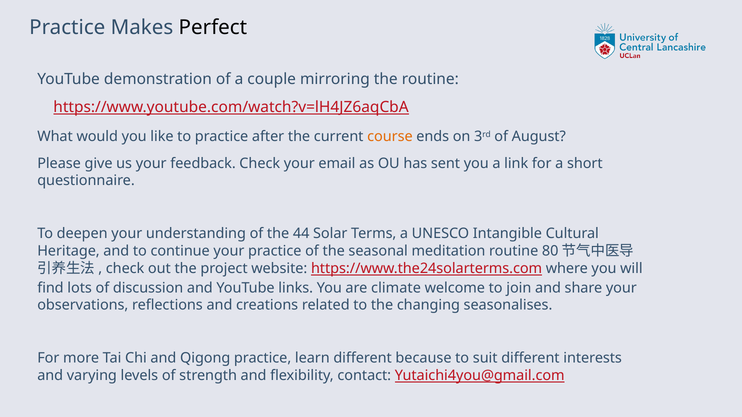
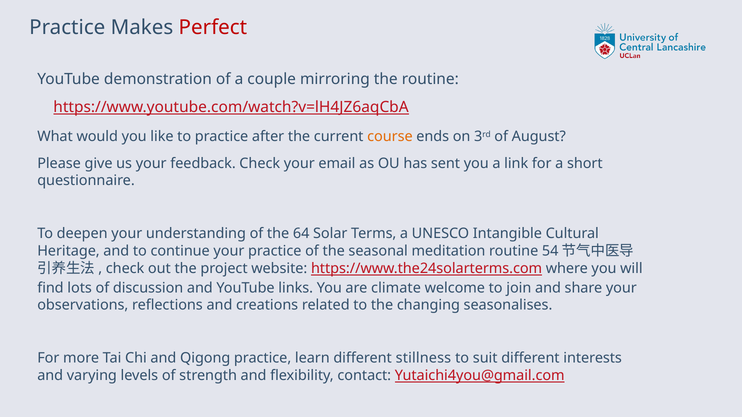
Perfect colour: black -> red (213, 28)
44: 44 -> 64 (301, 234)
80: 80 -> 54 (550, 251)
because: because -> stillness (423, 359)
